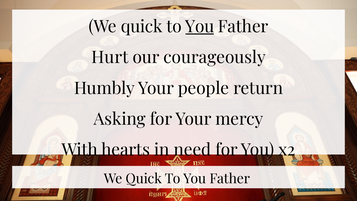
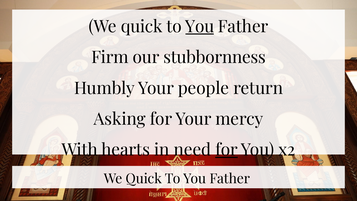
Hurt: Hurt -> Firm (110, 57)
courageously: courageously -> stubbornness (215, 57)
for underline: none -> present (227, 150)
